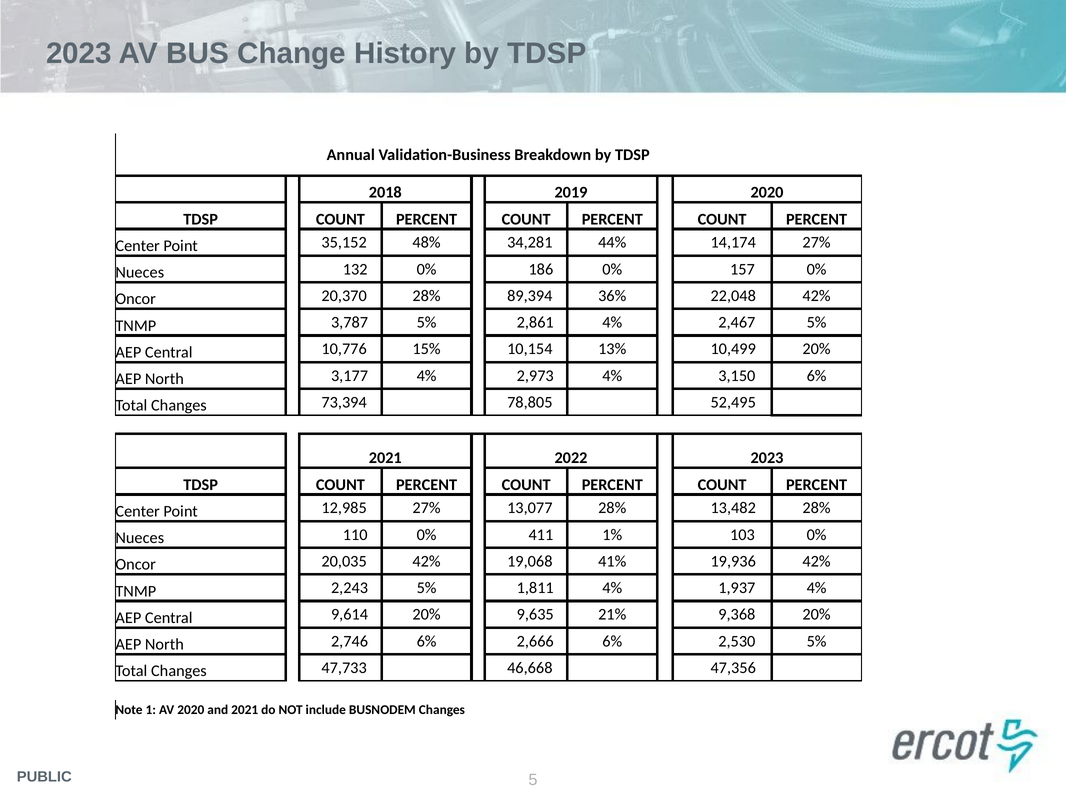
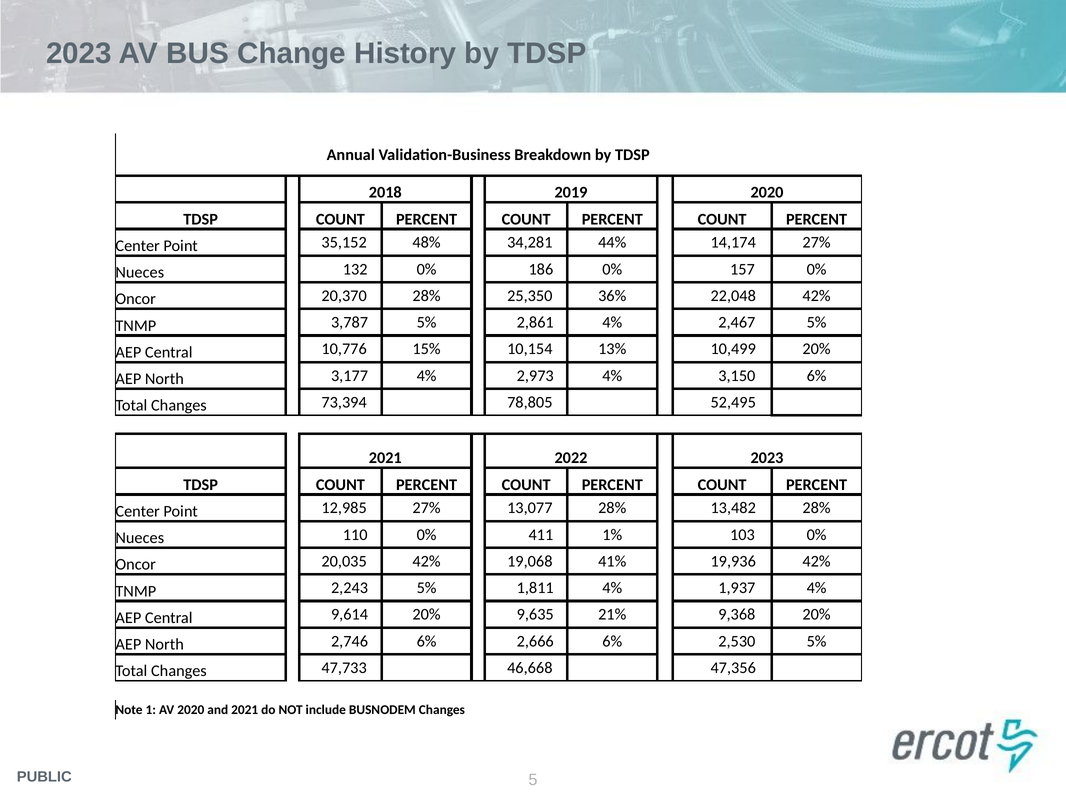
89,394: 89,394 -> 25,350 (530, 296)
